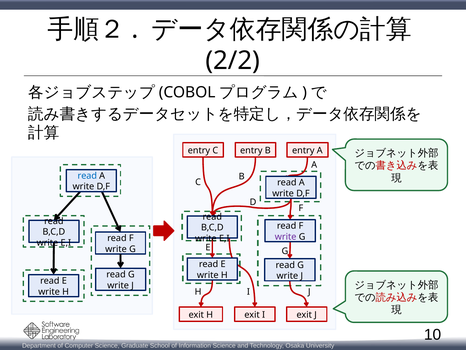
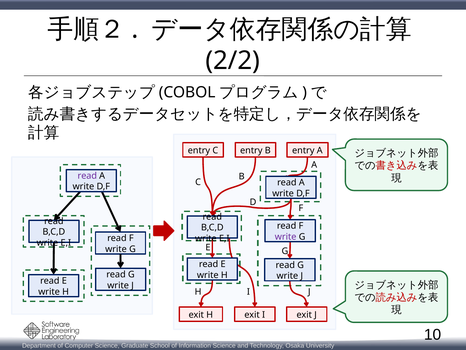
read colour: blue -> purple (87, 175)
